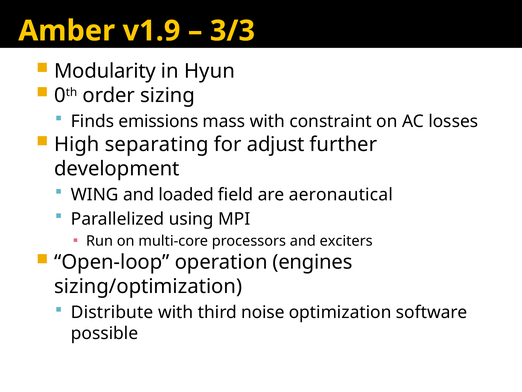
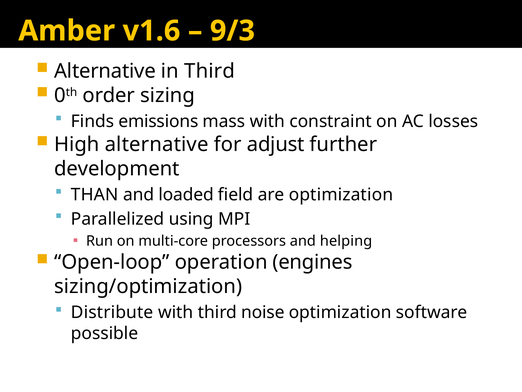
v1.9: v1.9 -> v1.6 (151, 31)
3/3: 3/3 -> 9/3 (232, 31)
Modularity: Modularity -> Alternative (105, 71)
in Hyun: Hyun -> Third (210, 71)
High separating: separating -> alternative (157, 144)
WING: WING -> THAN (95, 194)
are aeronautical: aeronautical -> optimization (341, 194)
exciters: exciters -> helping (346, 241)
